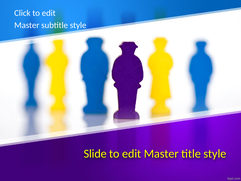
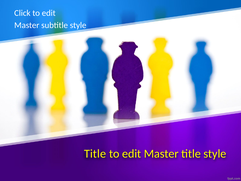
Slide: Slide -> Title (95, 154)
